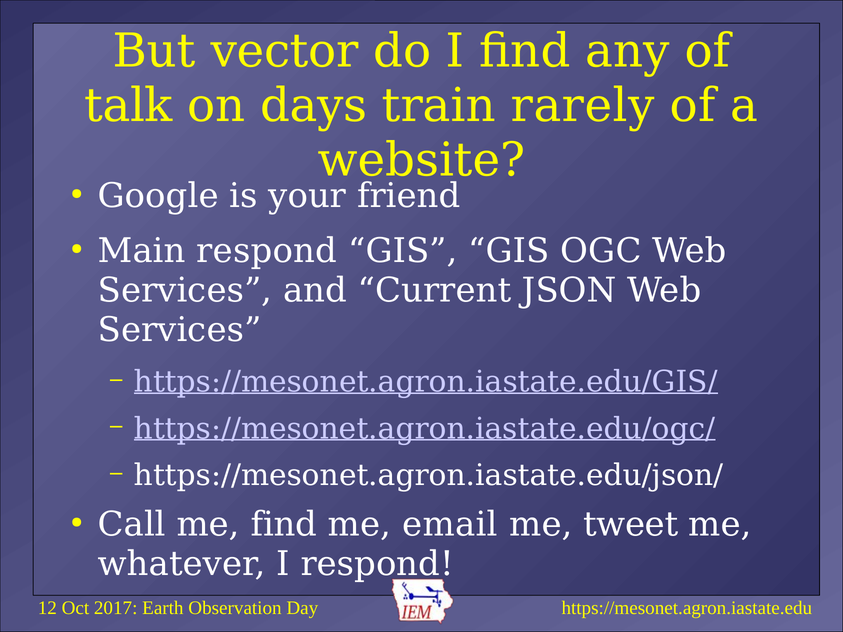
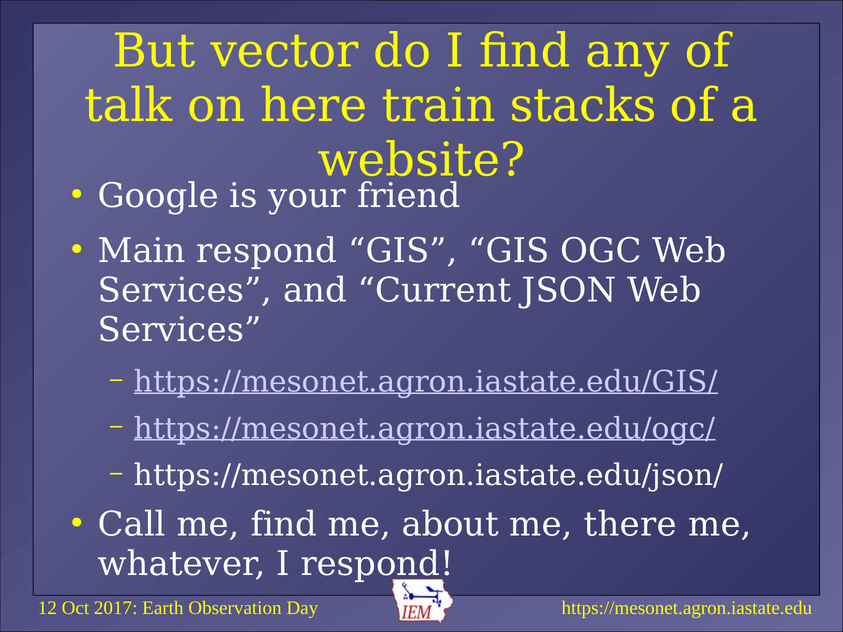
days: days -> here (314, 106)
rarely: rarely -> stacks (583, 106)
email: email -> about (450, 525)
tweet: tweet -> there (630, 525)
